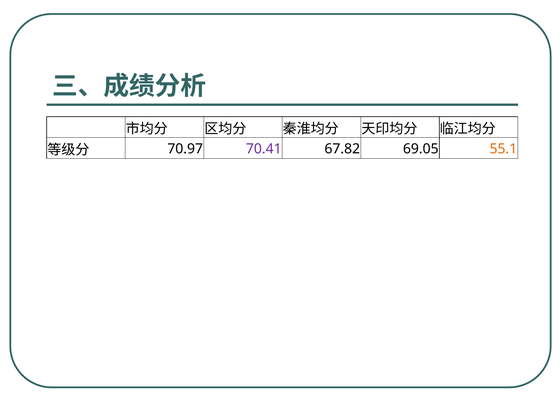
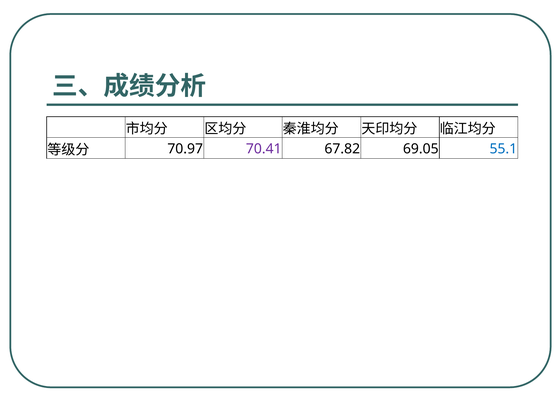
55.1 colour: orange -> blue (503, 149)
